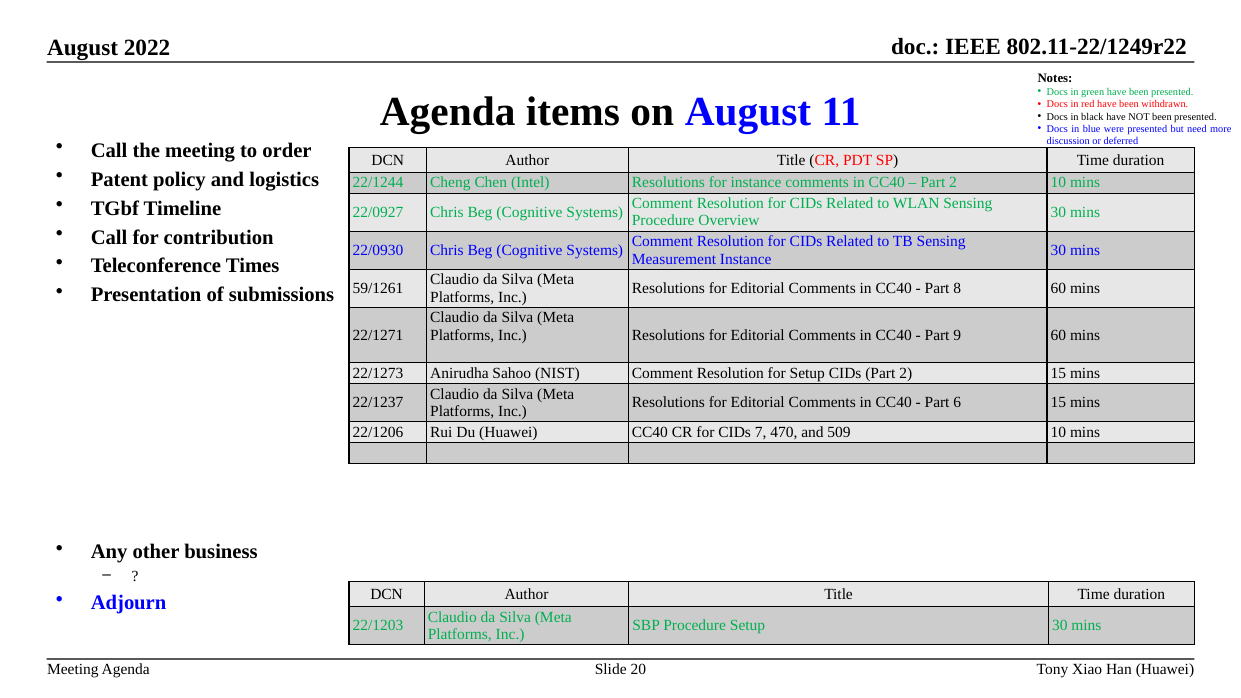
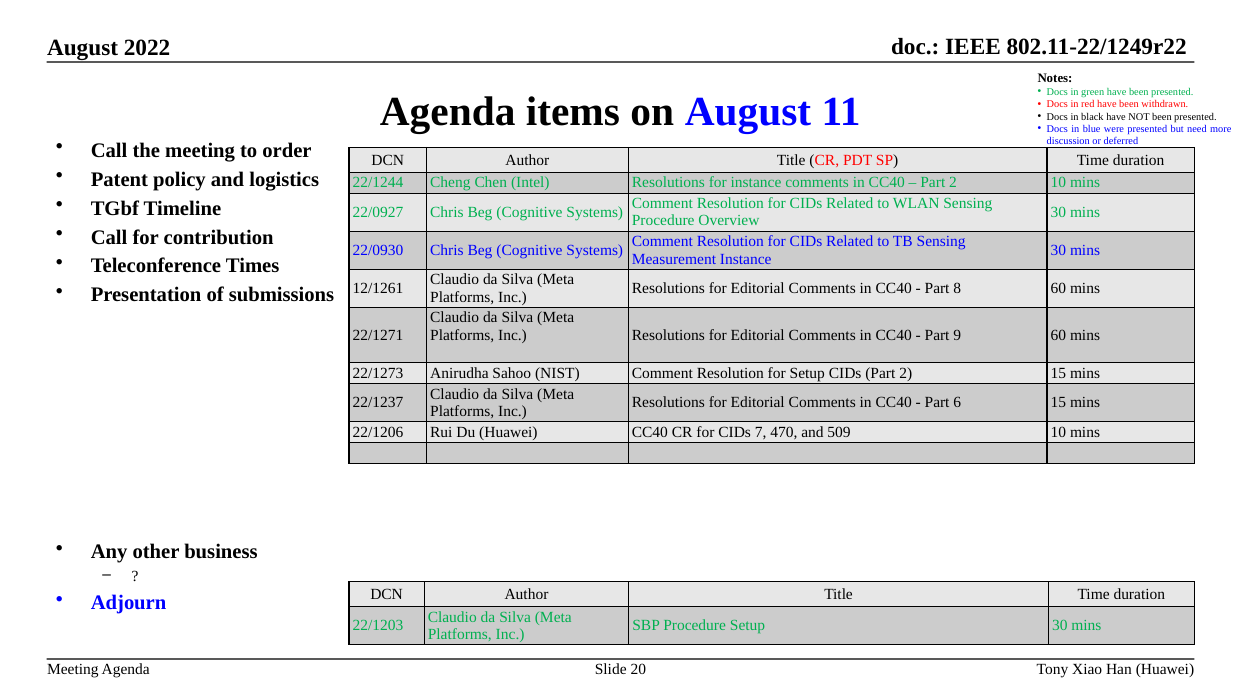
59/1261: 59/1261 -> 12/1261 (378, 288)
